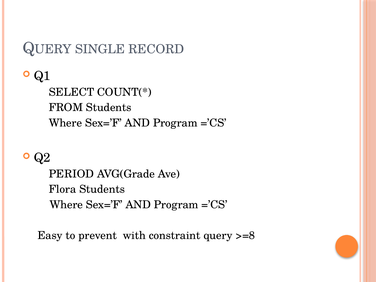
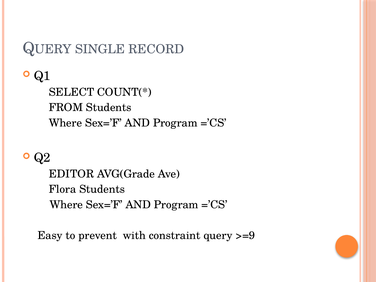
PERIOD: PERIOD -> EDITOR (71, 174)
>=8: >=8 -> >=9 (245, 235)
